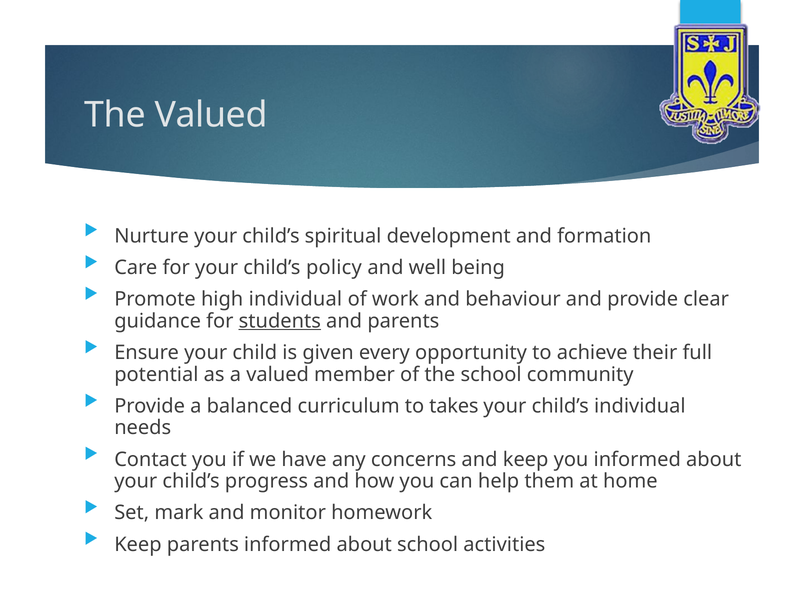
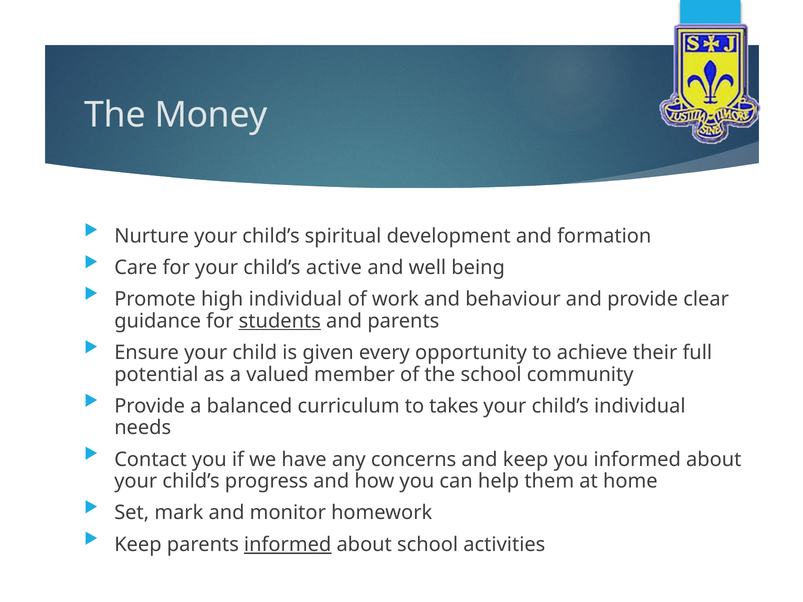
The Valued: Valued -> Money (211, 115)
policy: policy -> active (334, 268)
informed underline: none -> present (288, 545)
